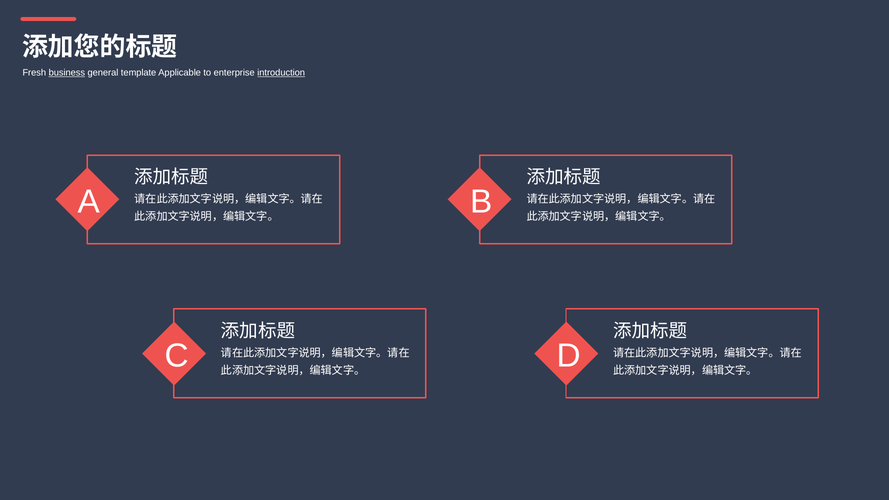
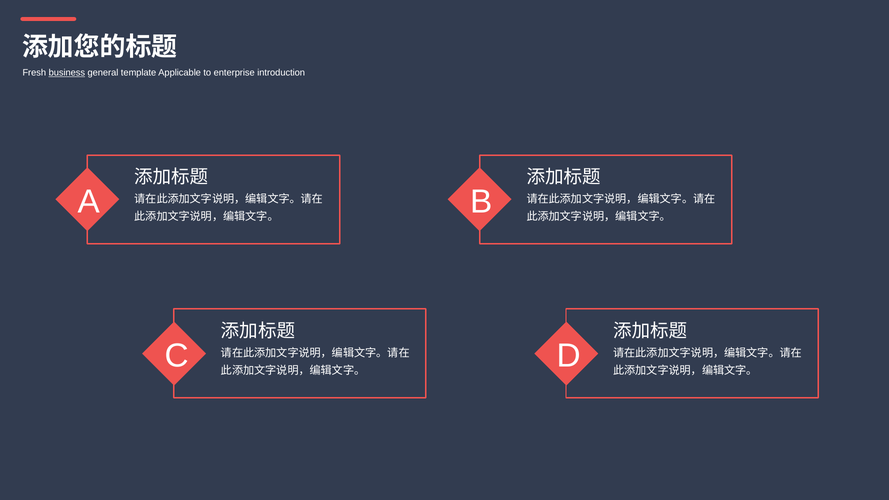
introduction underline: present -> none (281, 73)
